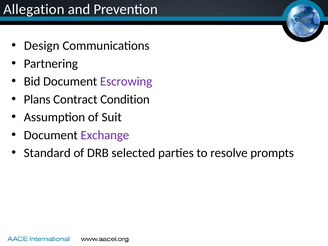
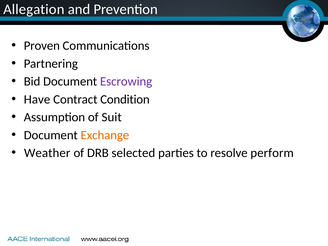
Design: Design -> Proven (42, 46)
Plans: Plans -> Have (37, 99)
Exchange colour: purple -> orange (105, 135)
Standard: Standard -> Weather (47, 153)
prompts: prompts -> perform (272, 153)
